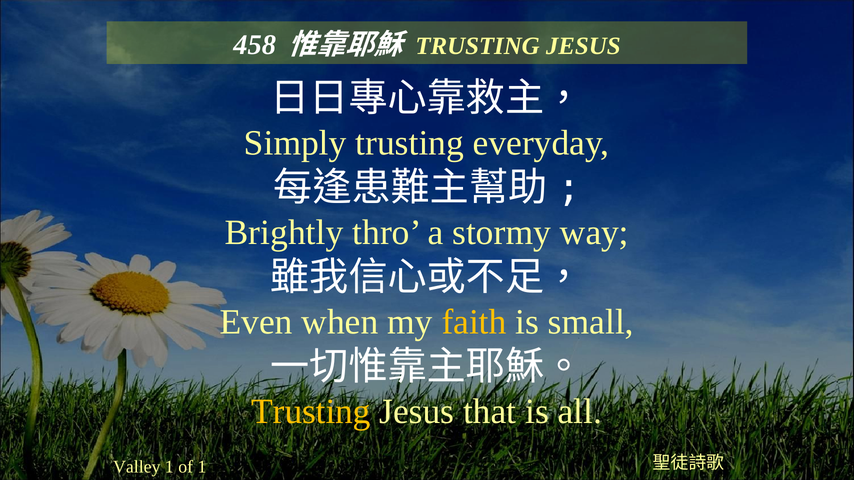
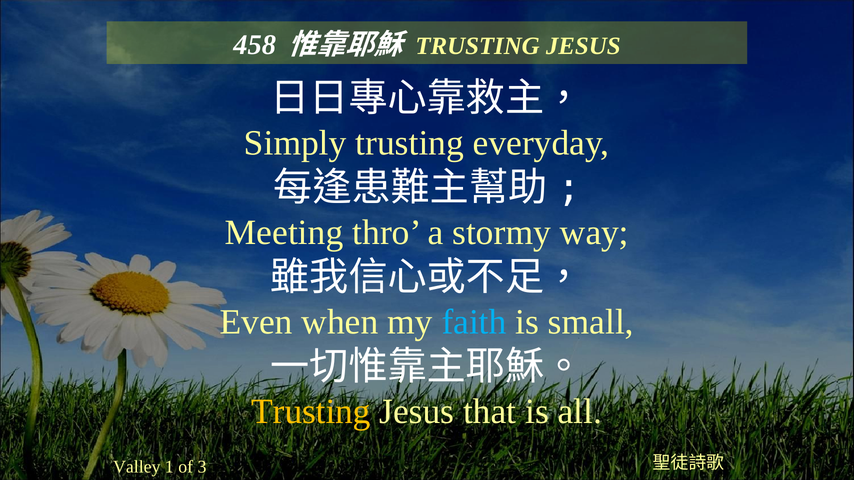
Brightly: Brightly -> Meeting (284, 233)
faith colour: yellow -> light blue (474, 322)
of 1: 1 -> 3 (202, 467)
